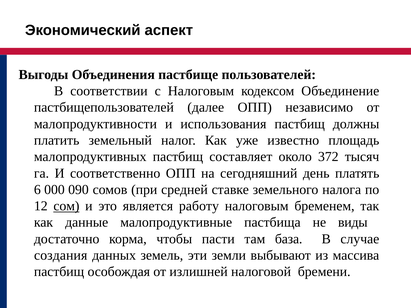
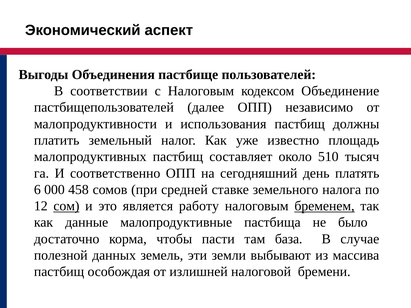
372: 372 -> 510 (328, 157)
090: 090 -> 458 (78, 190)
бременем underline: none -> present (324, 206)
виды: виды -> было (353, 223)
создания: создания -> полезной (61, 256)
